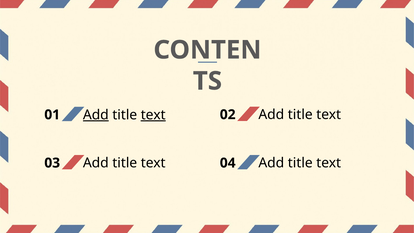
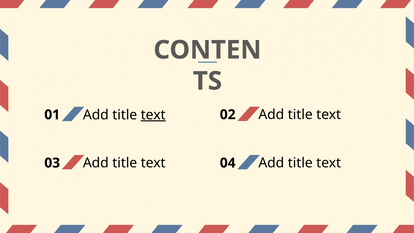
Add underline: present -> none (96, 115)
